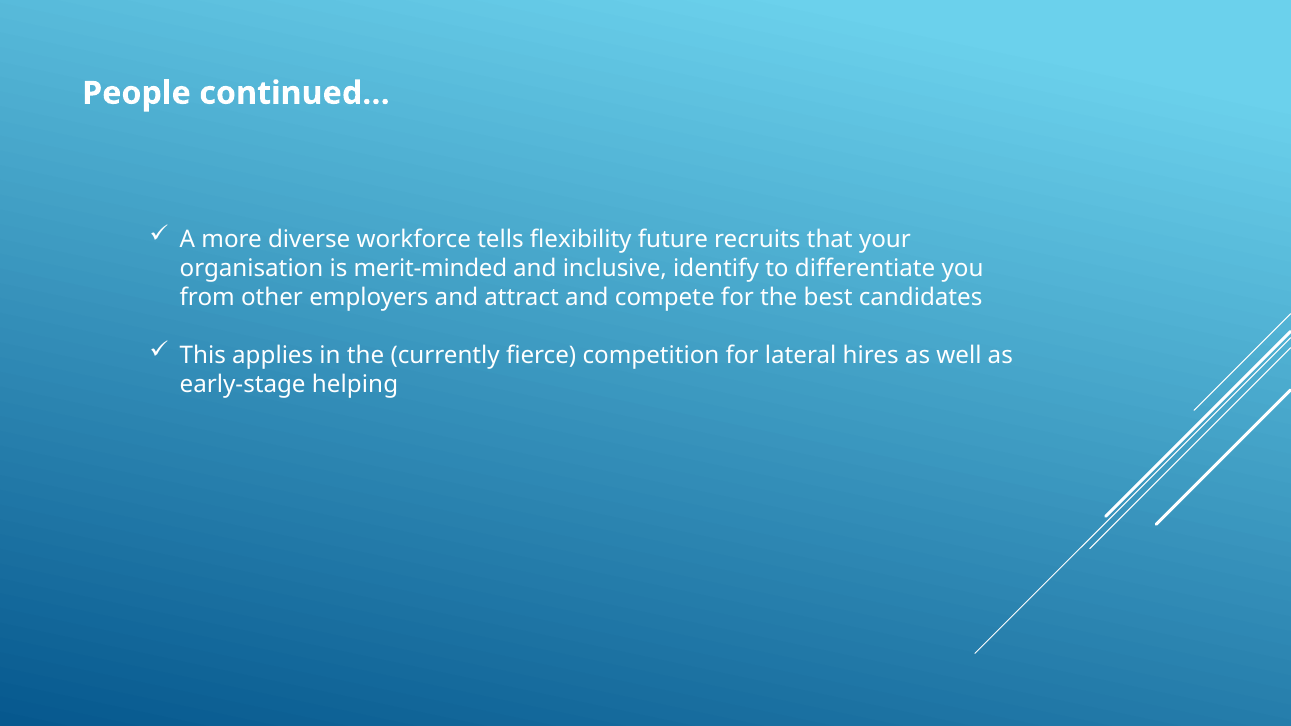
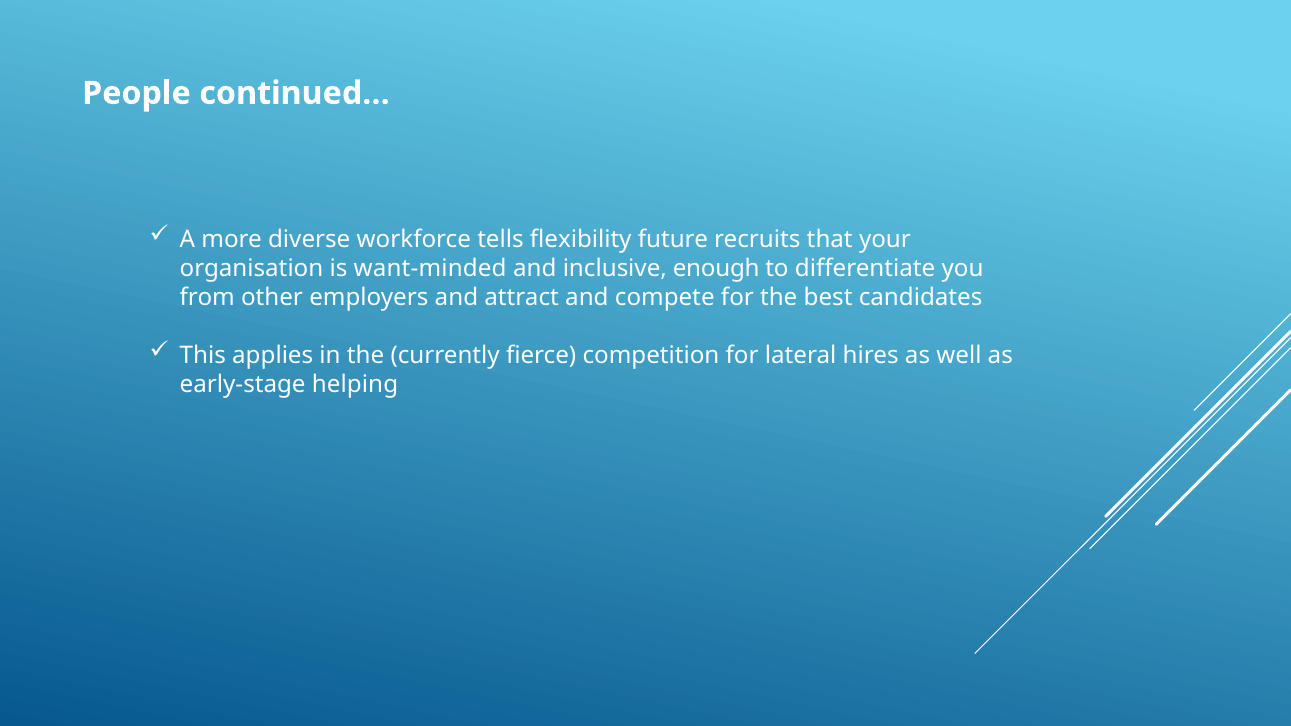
merit-minded: merit-minded -> want-minded (430, 269)
identify: identify -> enough (716, 269)
